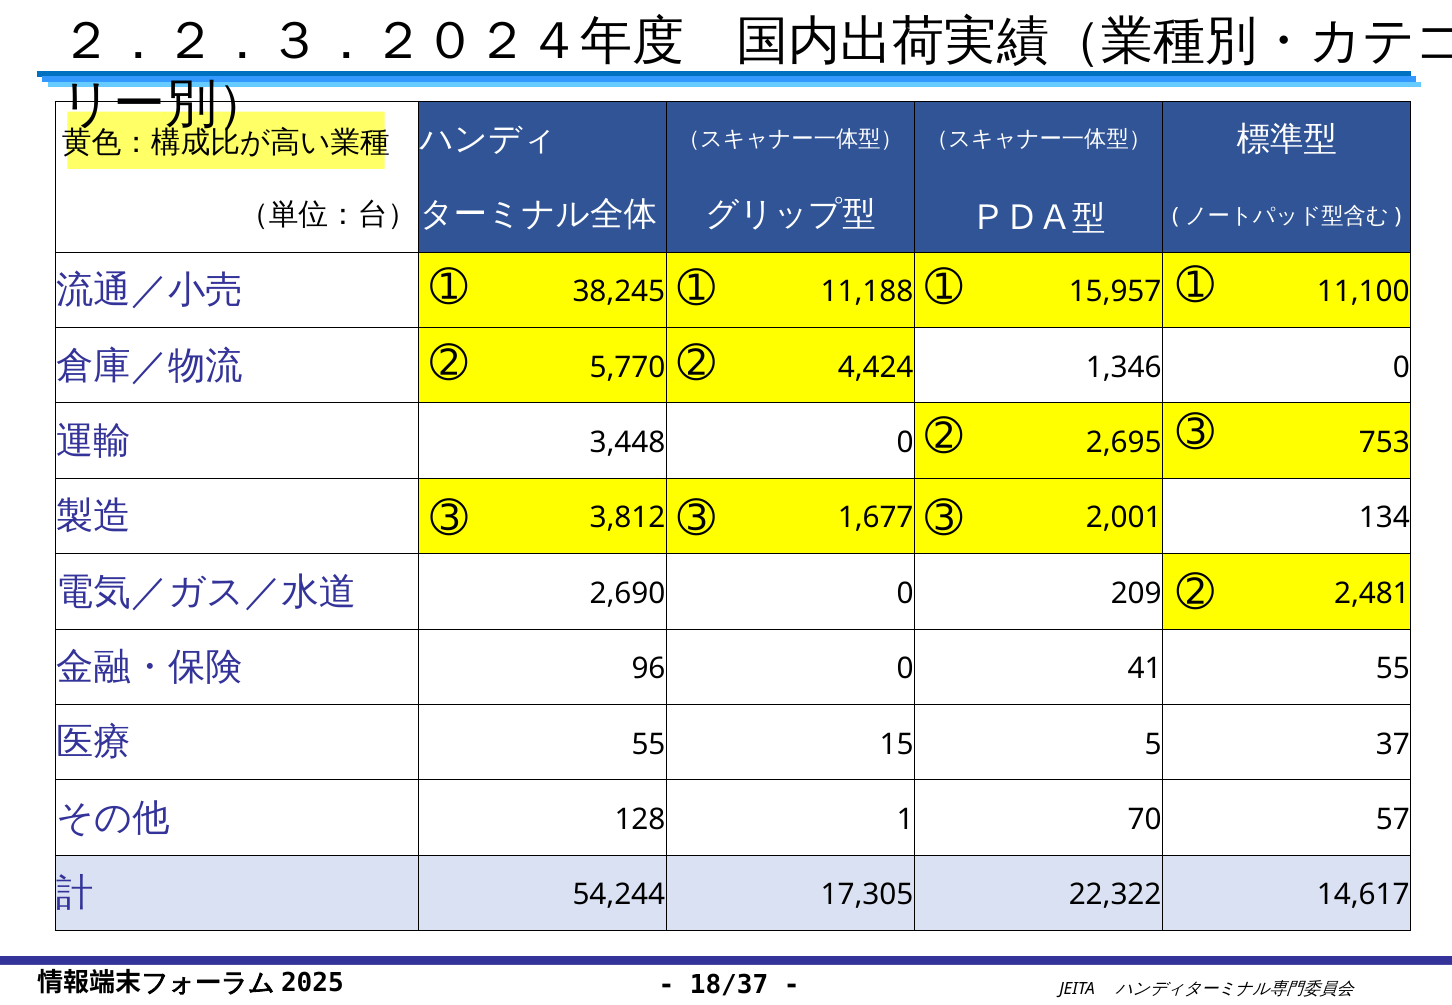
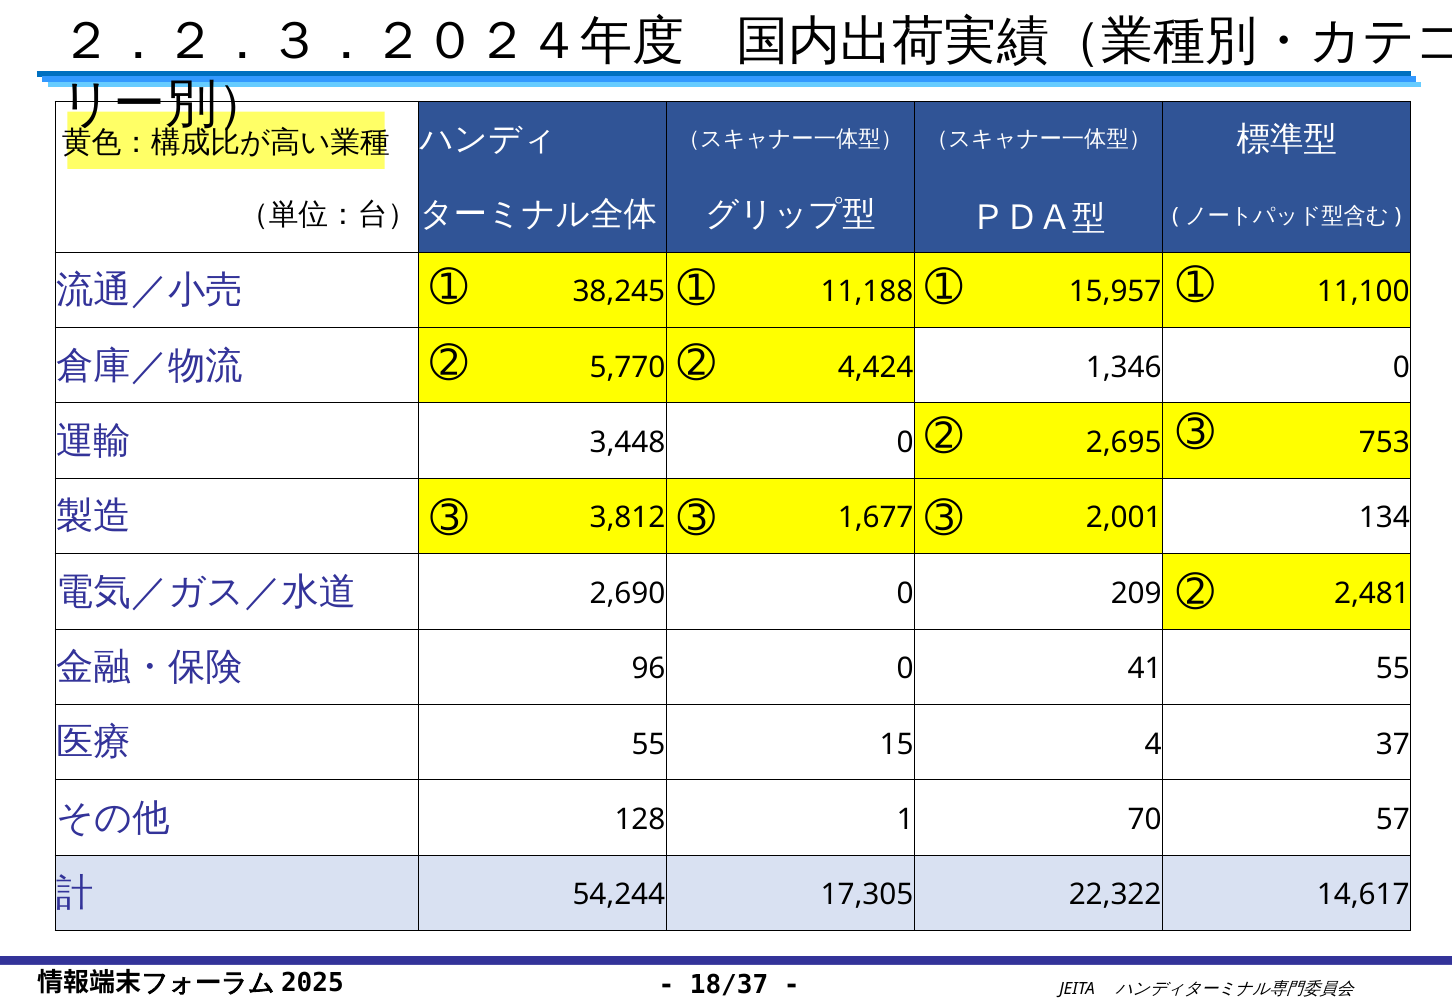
5: 5 -> 4 (1153, 744)
